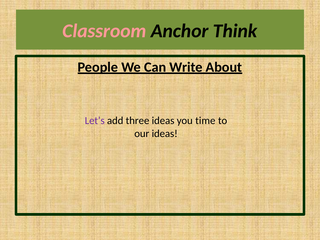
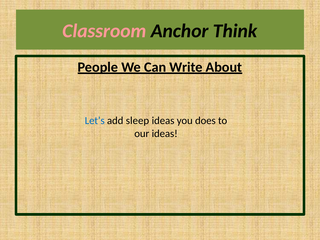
Let’s colour: purple -> blue (95, 121)
three: three -> sleep (137, 121)
time: time -> does (205, 121)
